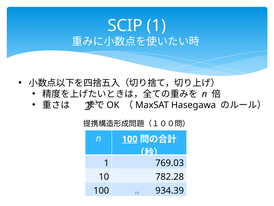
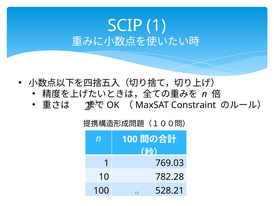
Hasegawa: Hasegawa -> Constraint (194, 105)
100 underline: present -> none (130, 139)
934.39: 934.39 -> 528.21 (170, 190)
